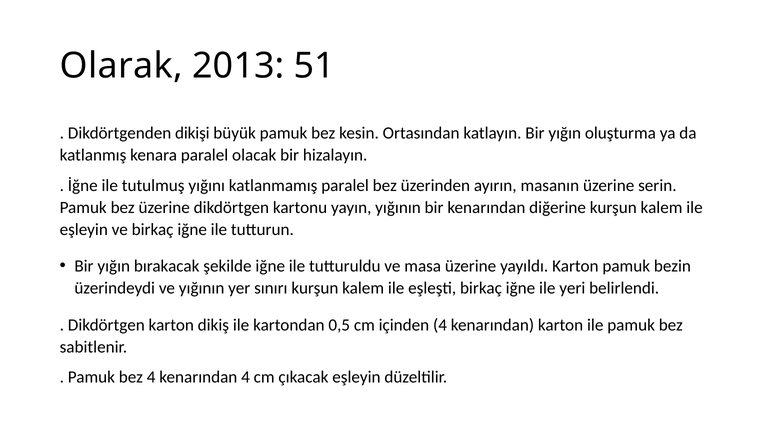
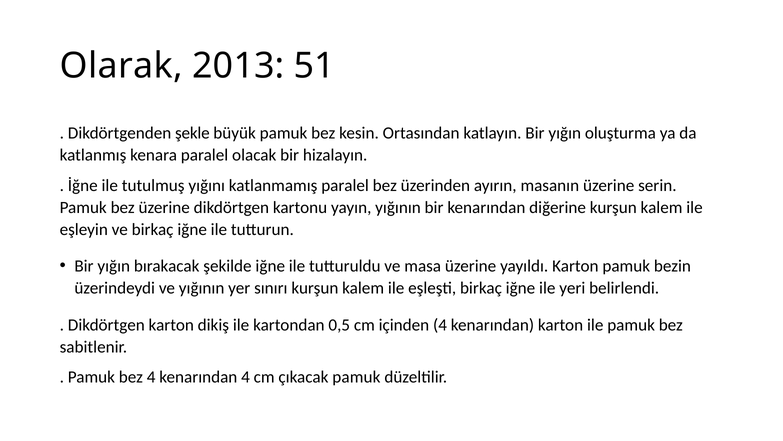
dikişi: dikişi -> şekle (192, 133)
çıkacak eşleyin: eşleyin -> pamuk (356, 377)
